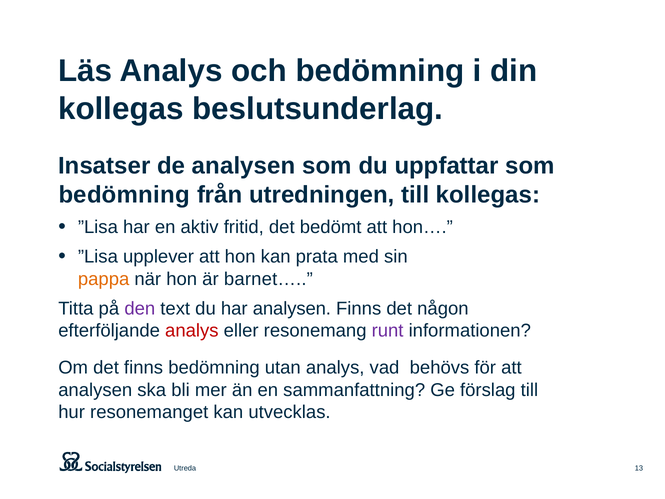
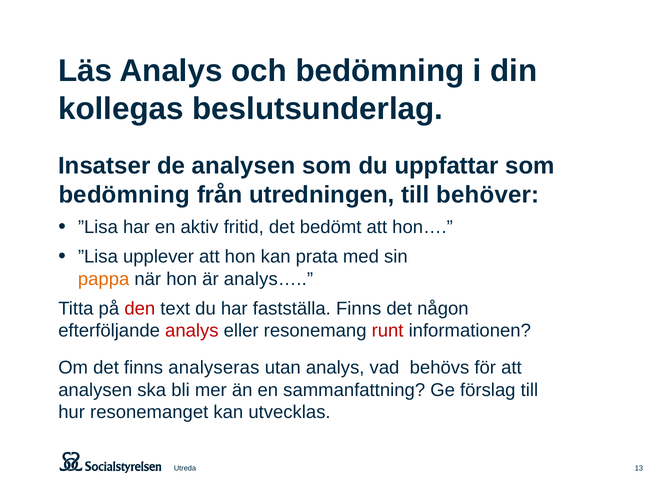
till kollegas: kollegas -> behöver (488, 195)
barnet…: barnet… -> analys… (268, 279)
den colour: purple -> red (140, 308)
har analysen: analysen -> fastställa (292, 308)
runt colour: purple -> red (388, 331)
finns bedömning: bedömning -> analyseras (214, 368)
